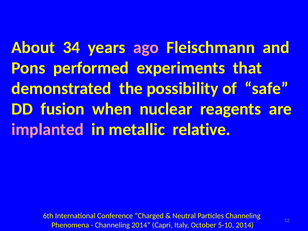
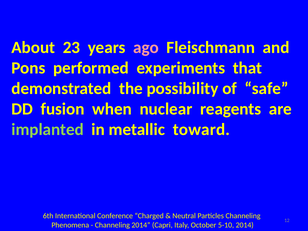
34: 34 -> 23 (71, 47)
implanted colour: pink -> light green (48, 129)
relative: relative -> toward (201, 129)
